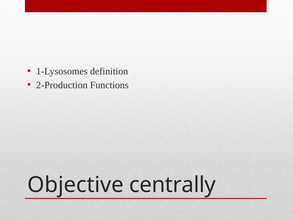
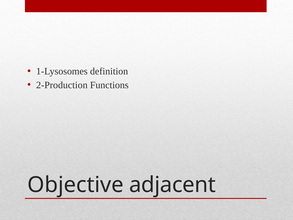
centrally: centrally -> adjacent (172, 185)
